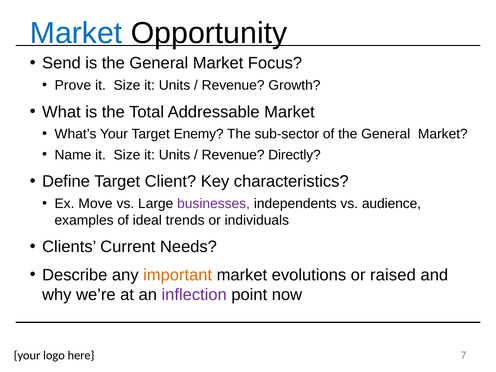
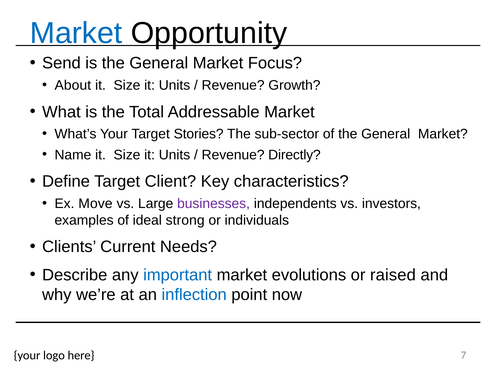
Prove: Prove -> About (73, 85)
Enemy: Enemy -> Stories (199, 134)
audience: audience -> investors (391, 204)
trends: trends -> strong (185, 220)
important colour: orange -> blue (178, 275)
inflection colour: purple -> blue (194, 295)
